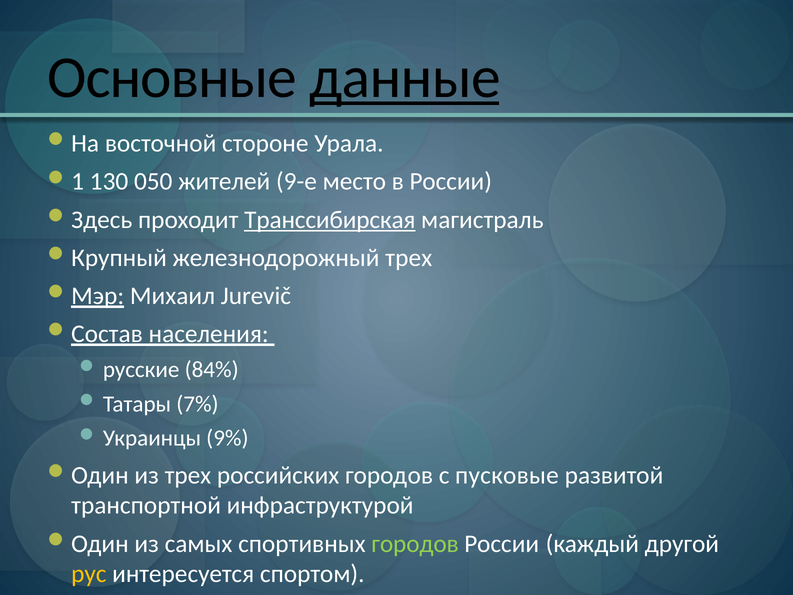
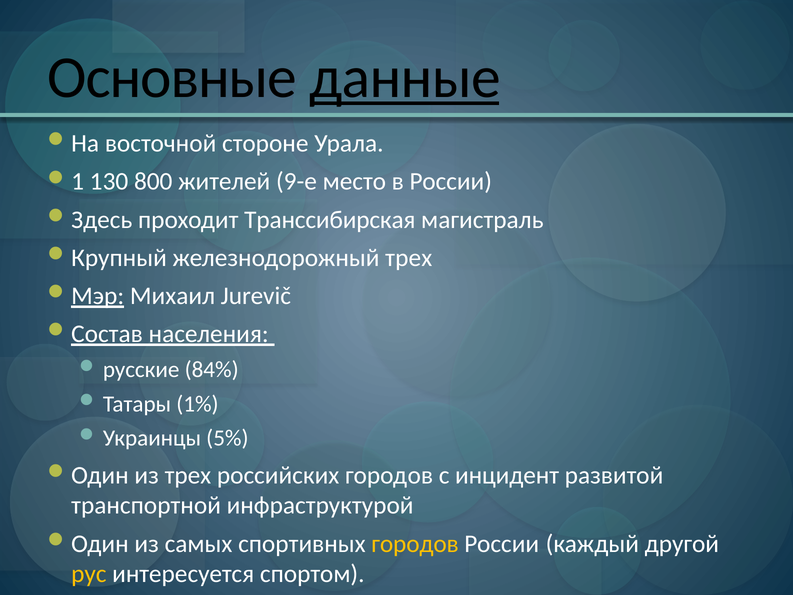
050: 050 -> 800 (153, 181)
Транссибирская underline: present -> none (330, 220)
7%: 7% -> 1% (197, 404)
9%: 9% -> 5% (227, 438)
пусковые: пусковые -> инцидент (507, 475)
городов colour: light green -> yellow (415, 543)
